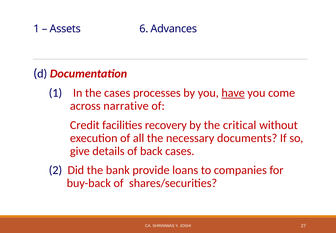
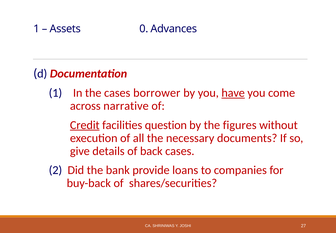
6: 6 -> 0 (144, 29)
processes: processes -> borrower (157, 93)
Credit underline: none -> present (85, 125)
recovery: recovery -> question (166, 125)
critical: critical -> figures (240, 125)
